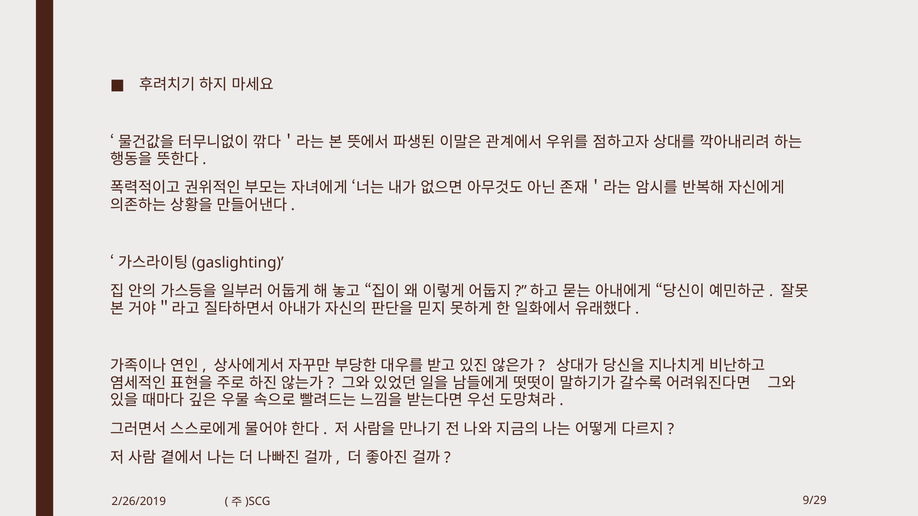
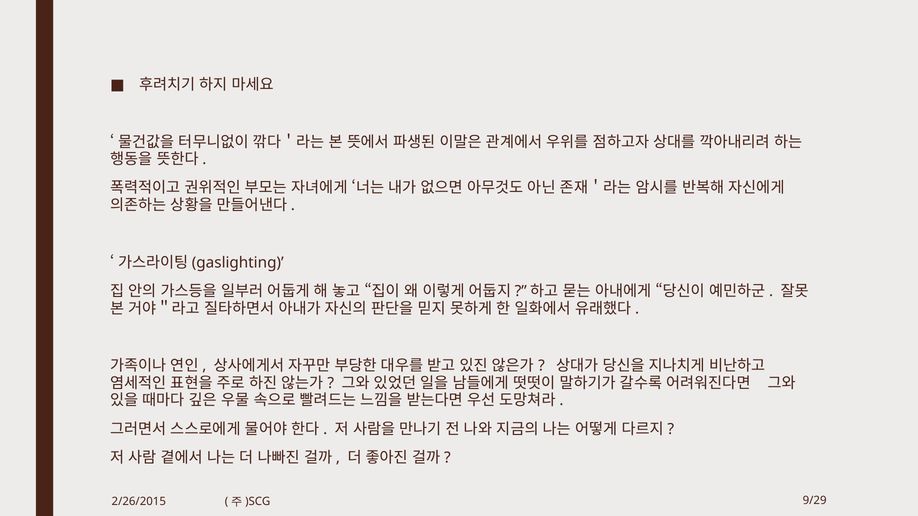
2/26/2019: 2/26/2019 -> 2/26/2015 (139, 502)
